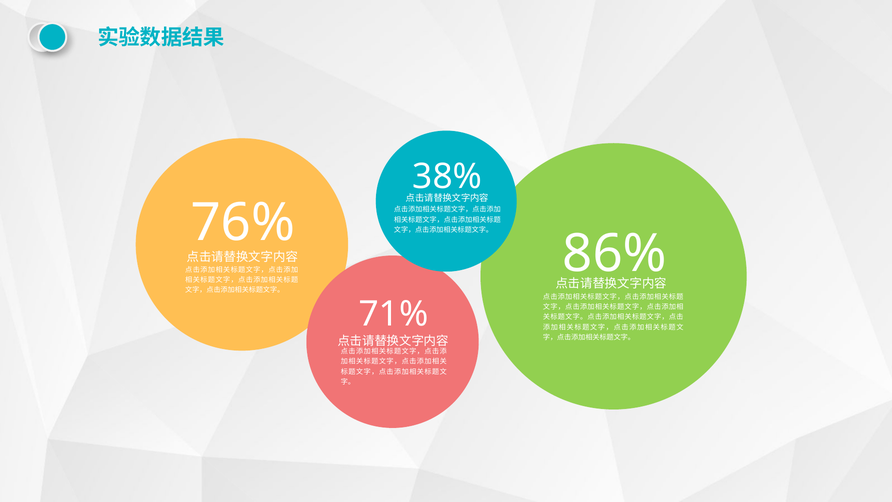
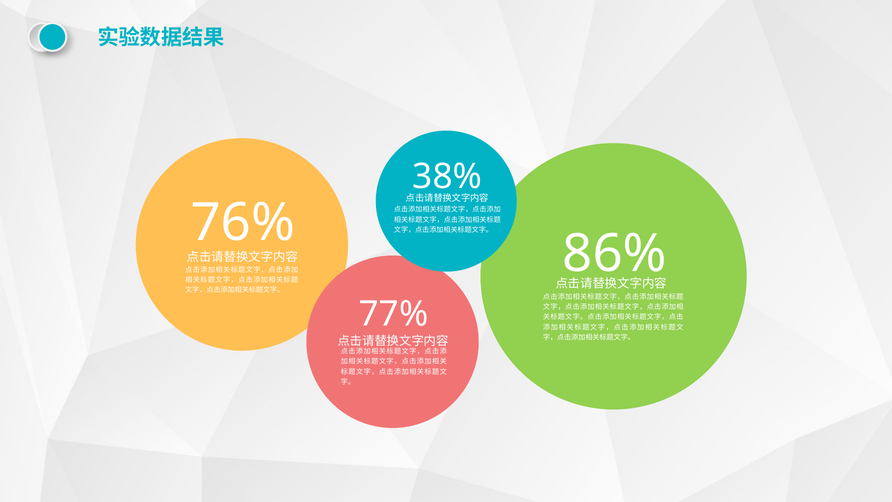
71%: 71% -> 77% (394, 314)
